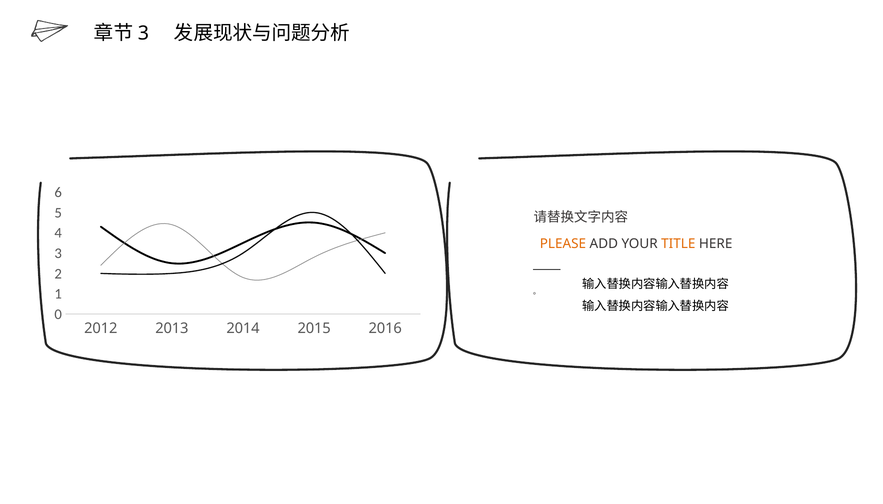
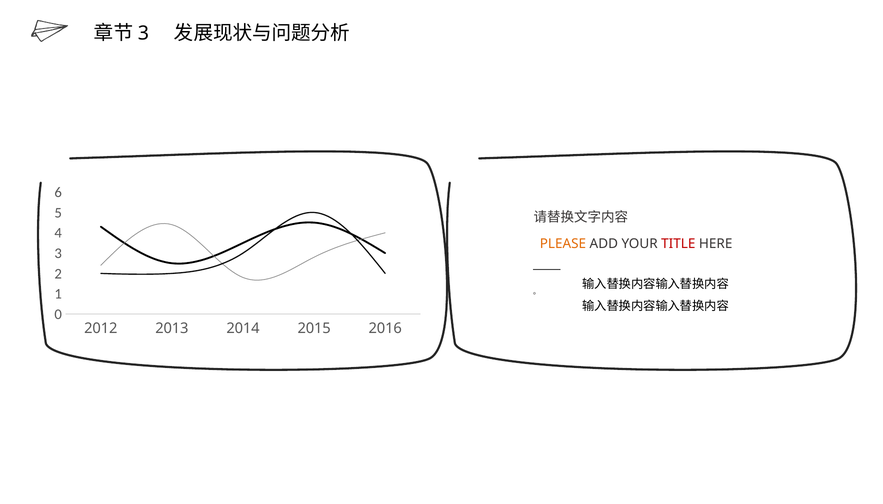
TITLE colour: orange -> red (678, 244)
